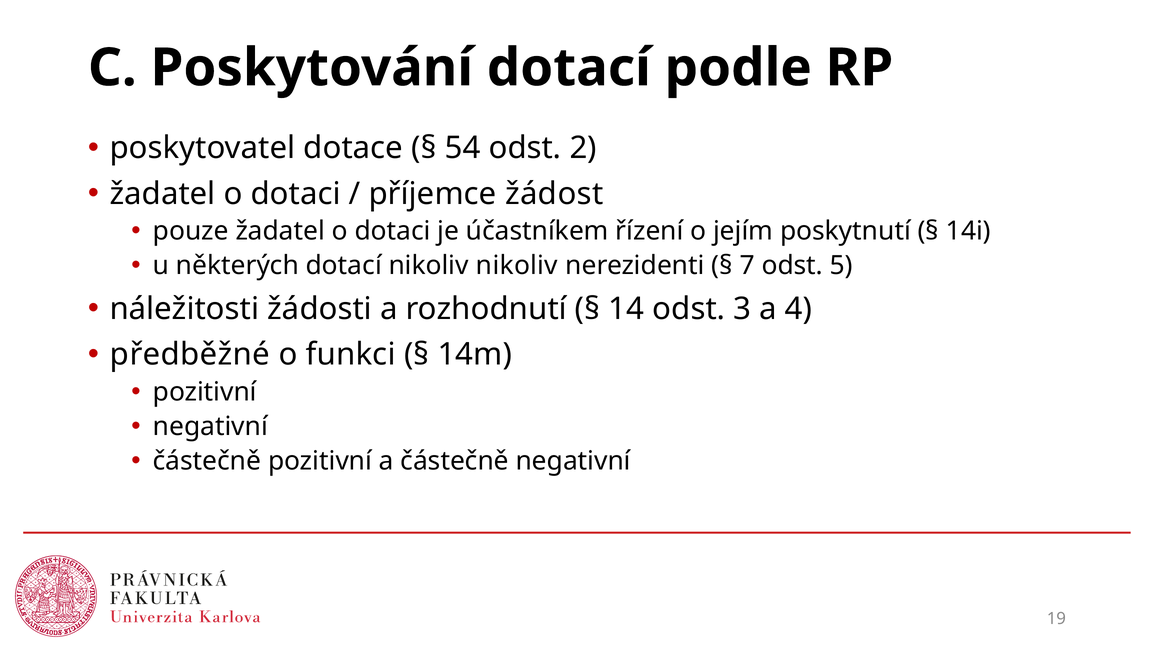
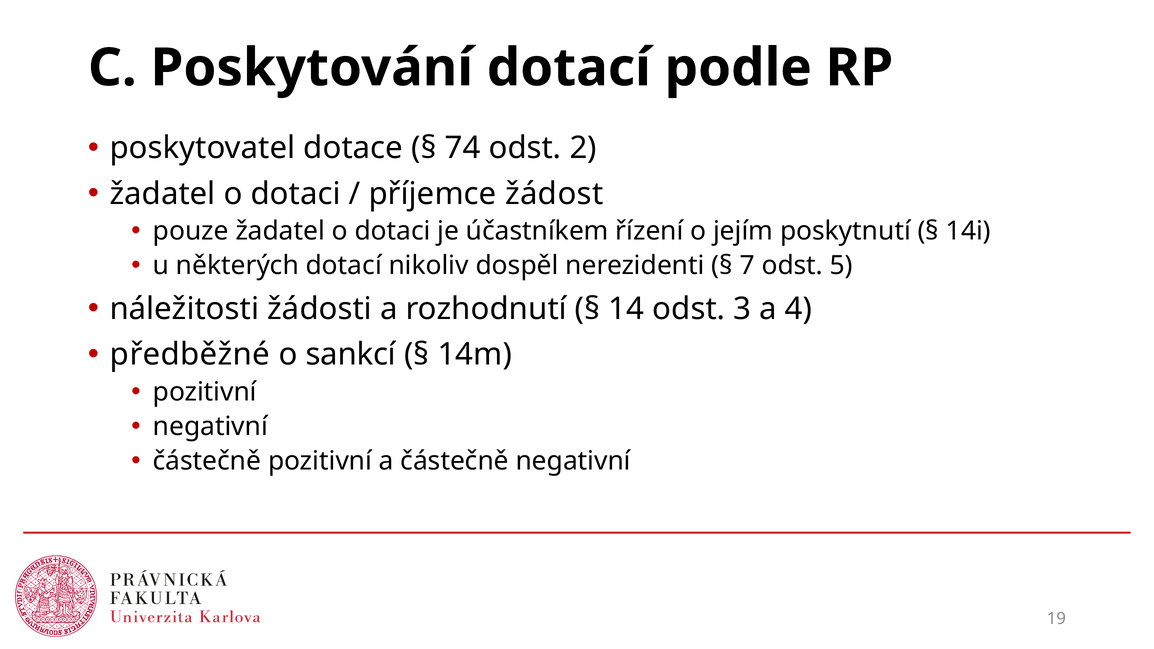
54: 54 -> 74 (463, 148)
nikoliv nikoliv: nikoliv -> dospěl (517, 266)
funkci: funkci -> sankcí (351, 355)
